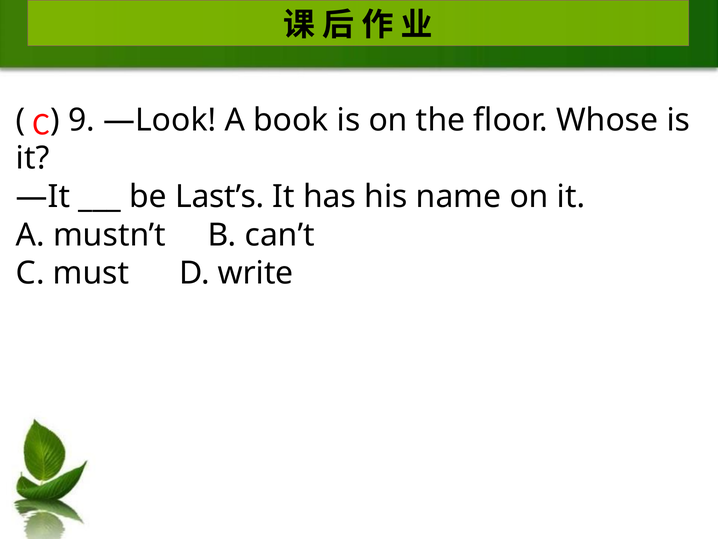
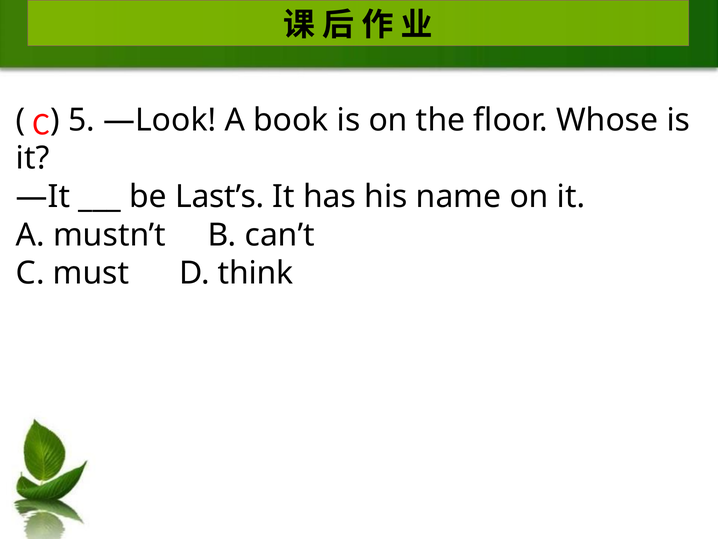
9: 9 -> 5 (82, 120)
write: write -> think (256, 273)
